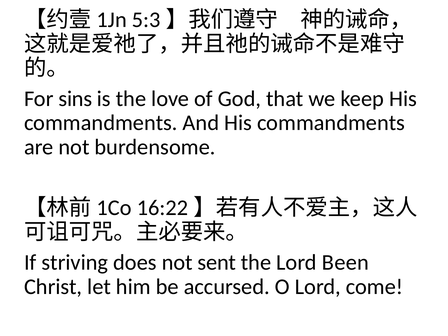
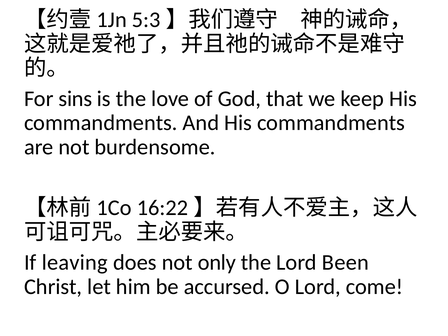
striving: striving -> leaving (75, 263)
sent: sent -> only (217, 263)
